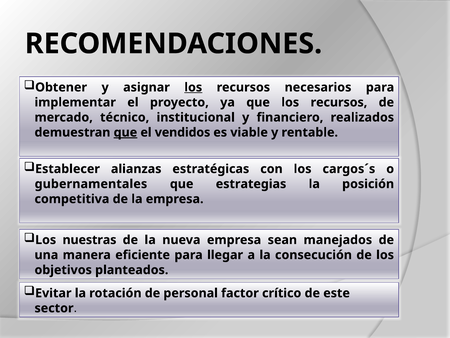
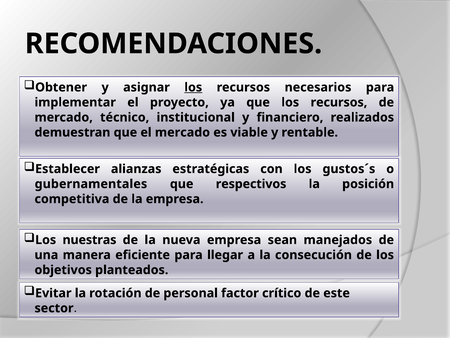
que underline: present -> none (125, 132)
el vendidos: vendidos -> mercado (182, 132)
cargos´s: cargos´s -> gustos´s (349, 169)
estrategias: estrategias -> respectivos (251, 184)
